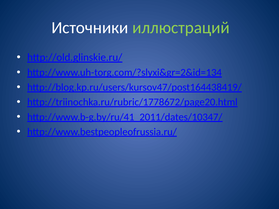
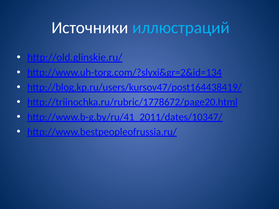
иллюстраций colour: light green -> light blue (181, 28)
